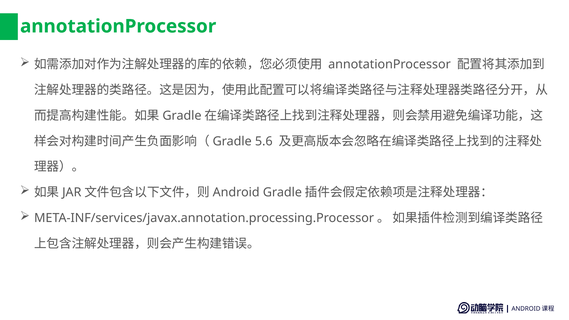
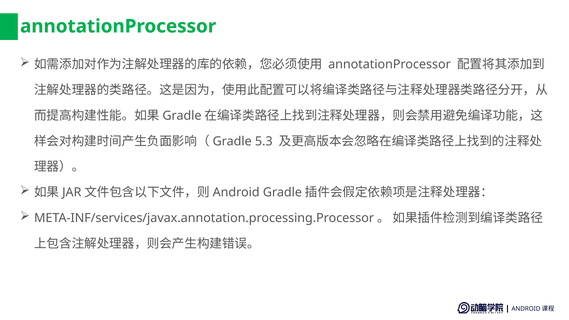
5.6: 5.6 -> 5.3 (264, 141)
